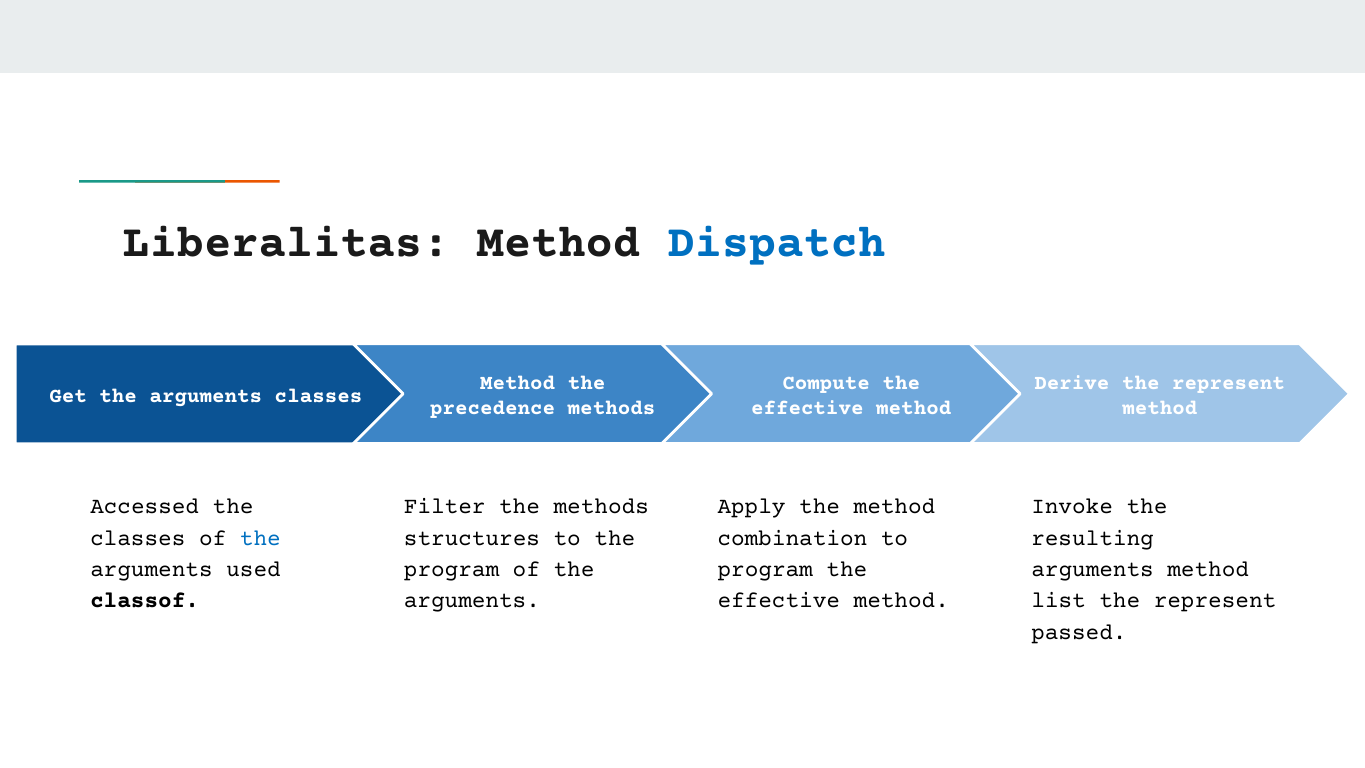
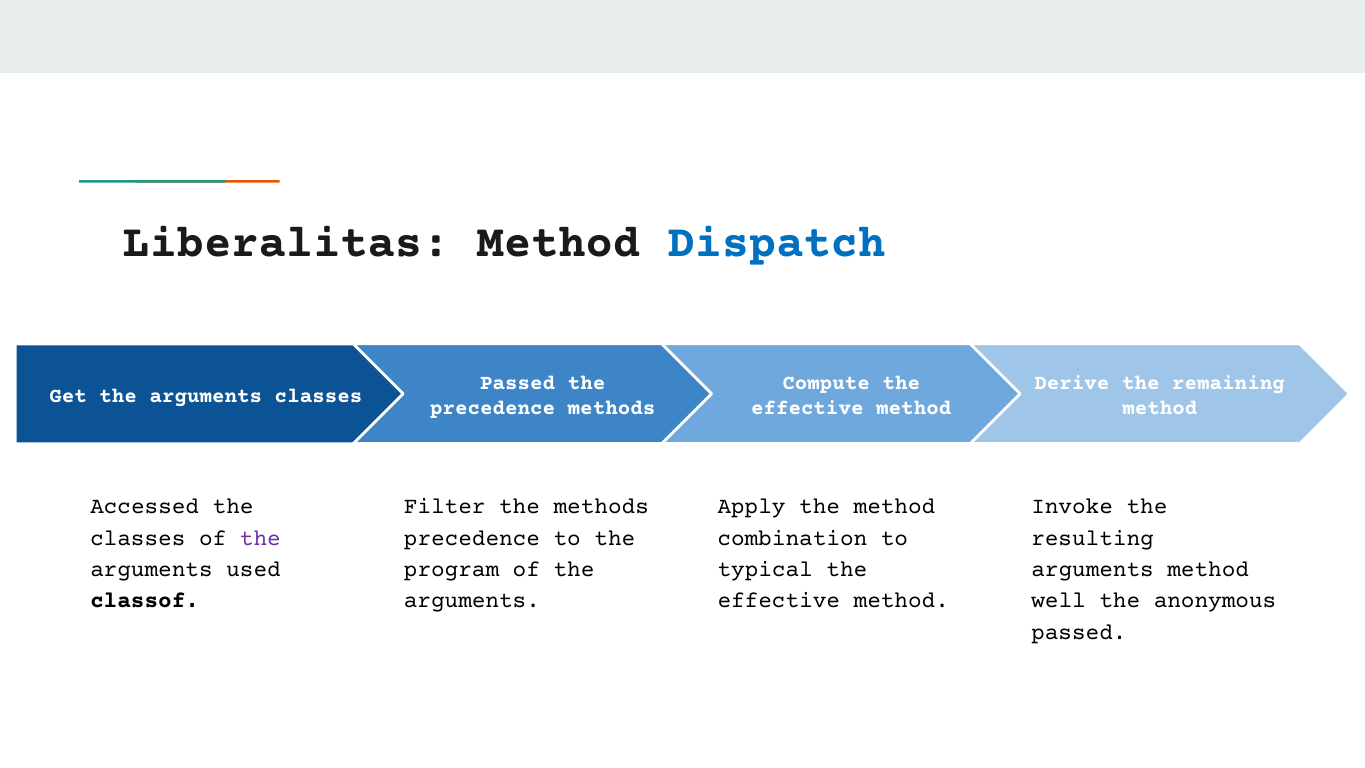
Method: Method -> Passed (518, 383)
represent: represent -> remaining (1228, 383)
the colour: blue -> purple (260, 538)
structures: structures -> precedence (472, 538)
program: program -> typical (765, 569)
list: list -> well (1059, 600)
represent: represent -> anonymous (1215, 600)
